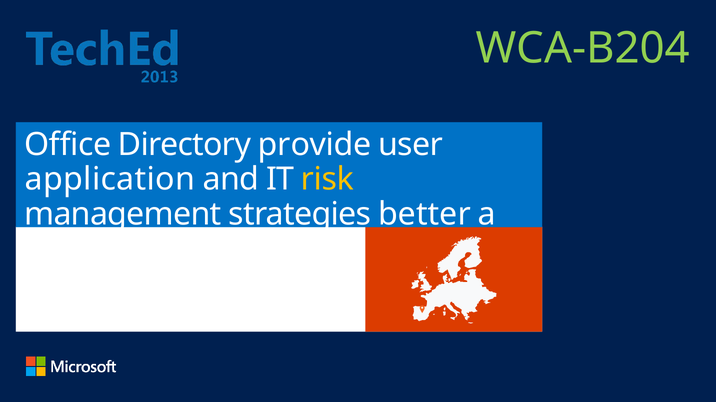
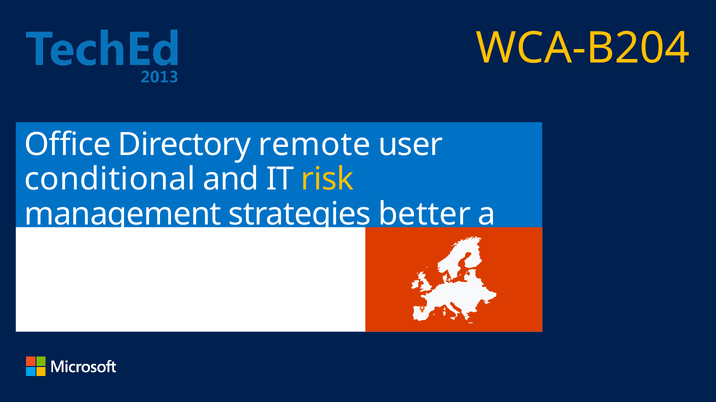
WCA-B204 colour: light green -> yellow (583, 48)
provide: provide -> remote (314, 145)
application: application -> conditional (110, 180)
